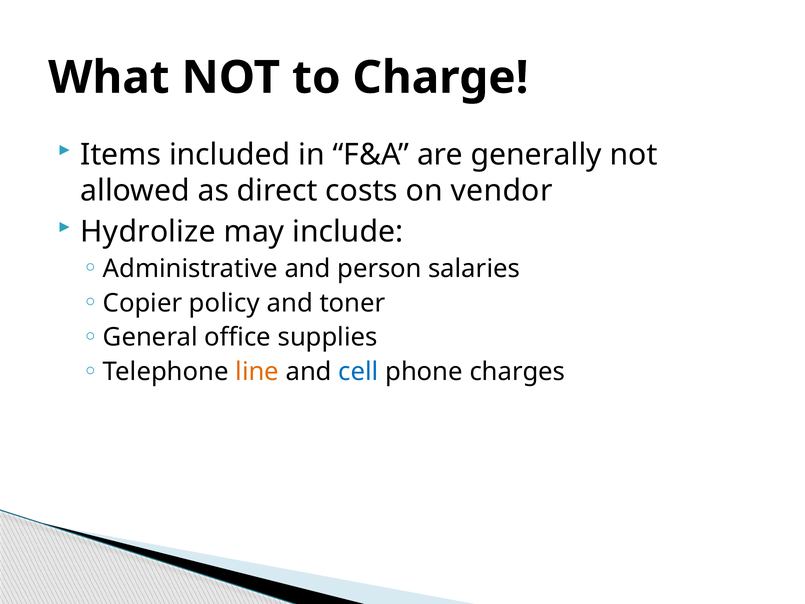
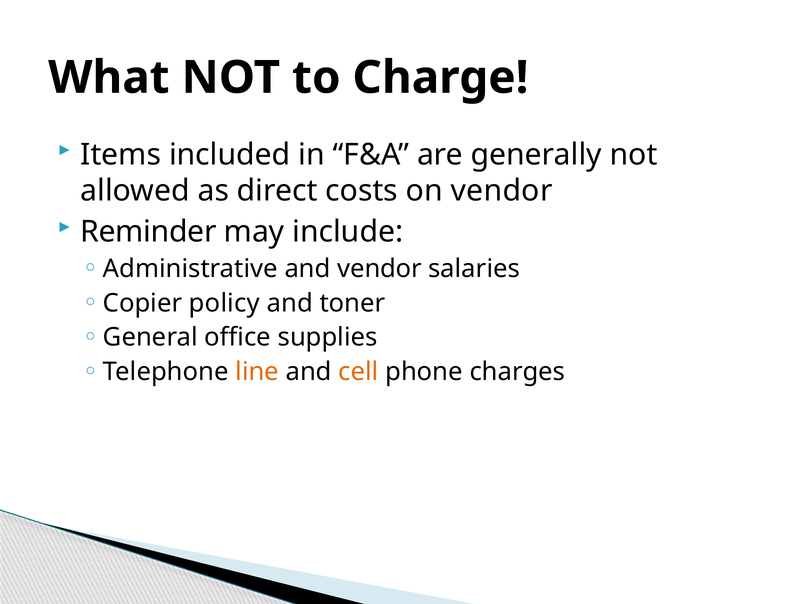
Hydrolize: Hydrolize -> Reminder (148, 232)
and person: person -> vendor (380, 268)
cell colour: blue -> orange (359, 372)
